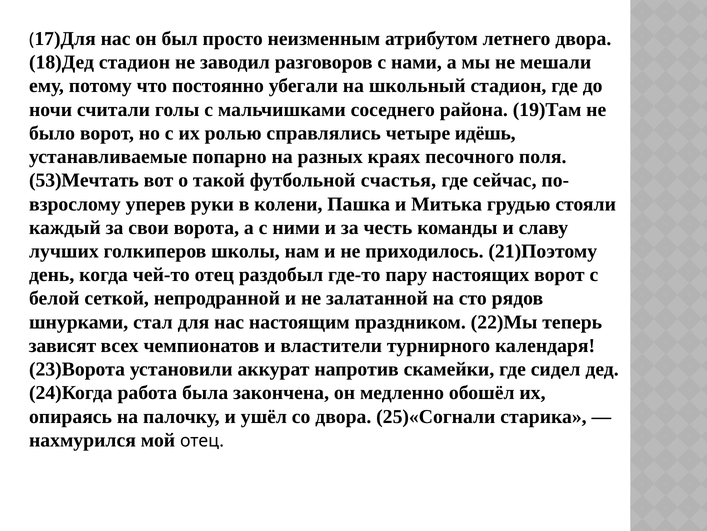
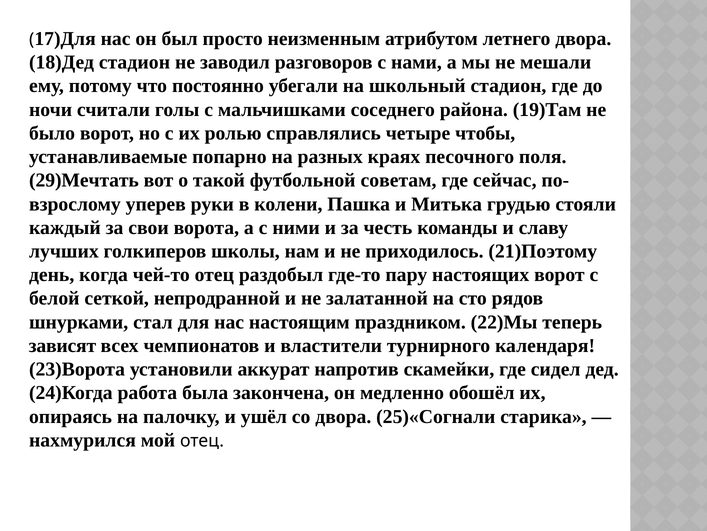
идёшь: идёшь -> чтобы (485, 133)
53)Мечтать: 53)Мечтать -> 29)Мечтать (84, 180)
счастья: счастья -> советам (398, 180)
